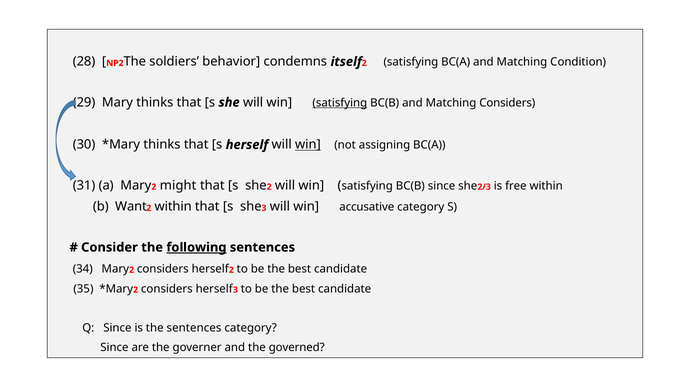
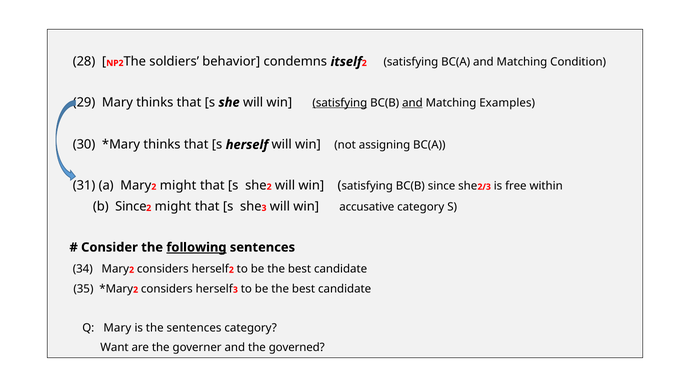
and underline: none -> present (412, 103)
Matching Considers: Considers -> Examples (507, 103)
win underline: present -> none (308, 145)
b Want: Want -> Since (131, 207)
within: within -> might (173, 207)
Q Since: Since -> Mary (117, 328)
Since: Since -> Want (114, 348)
